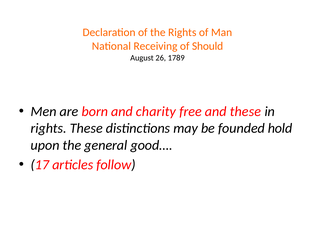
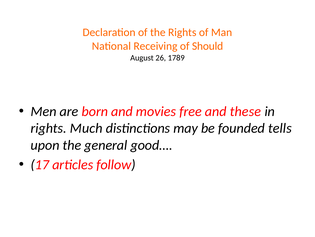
charity: charity -> movies (156, 111)
rights These: These -> Much (86, 128)
hold: hold -> tells (280, 128)
